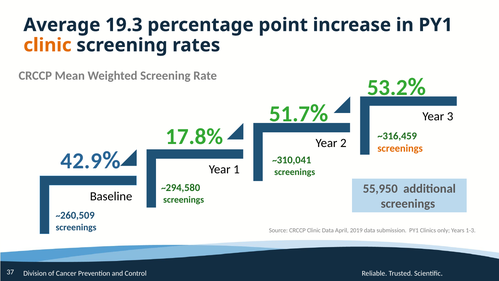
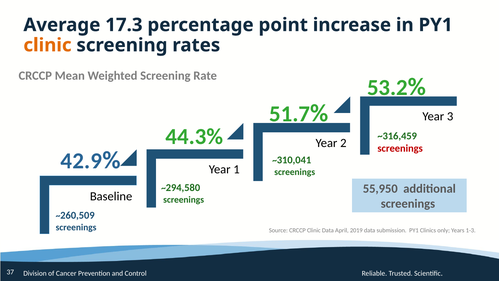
19.3: 19.3 -> 17.3 (124, 25)
17.8%: 17.8% -> 44.3% (194, 136)
screenings colour: orange -> red (400, 148)
